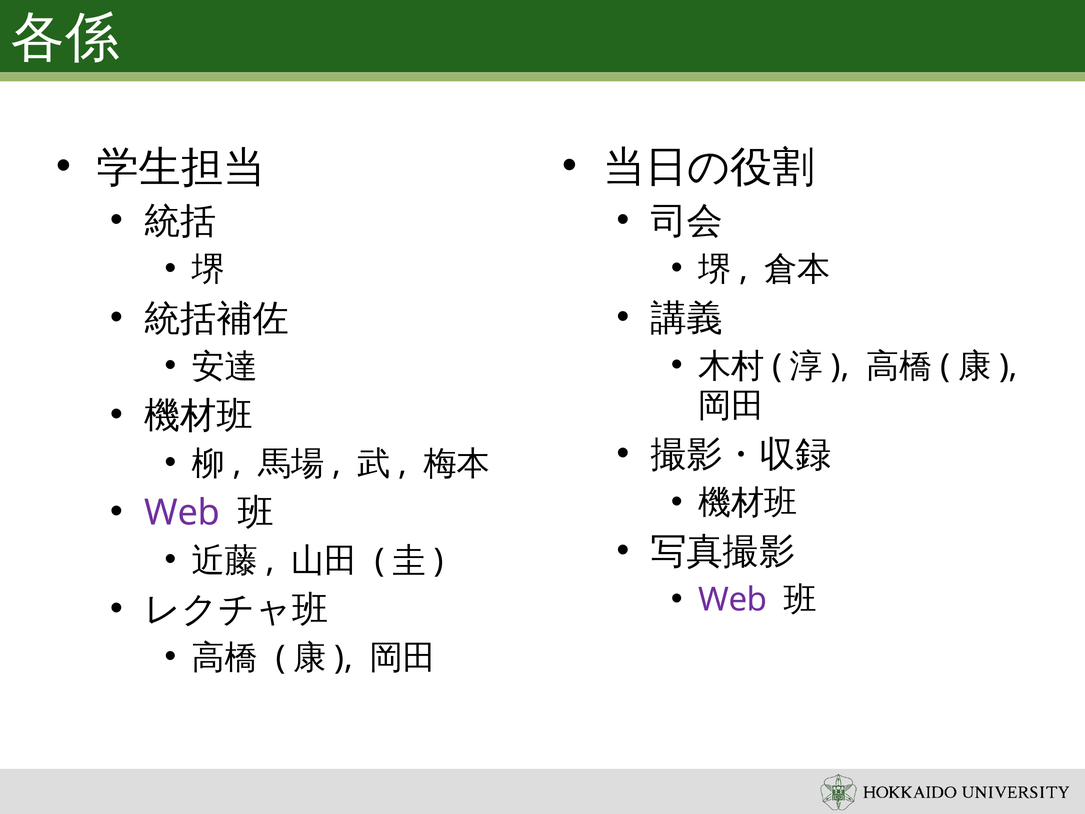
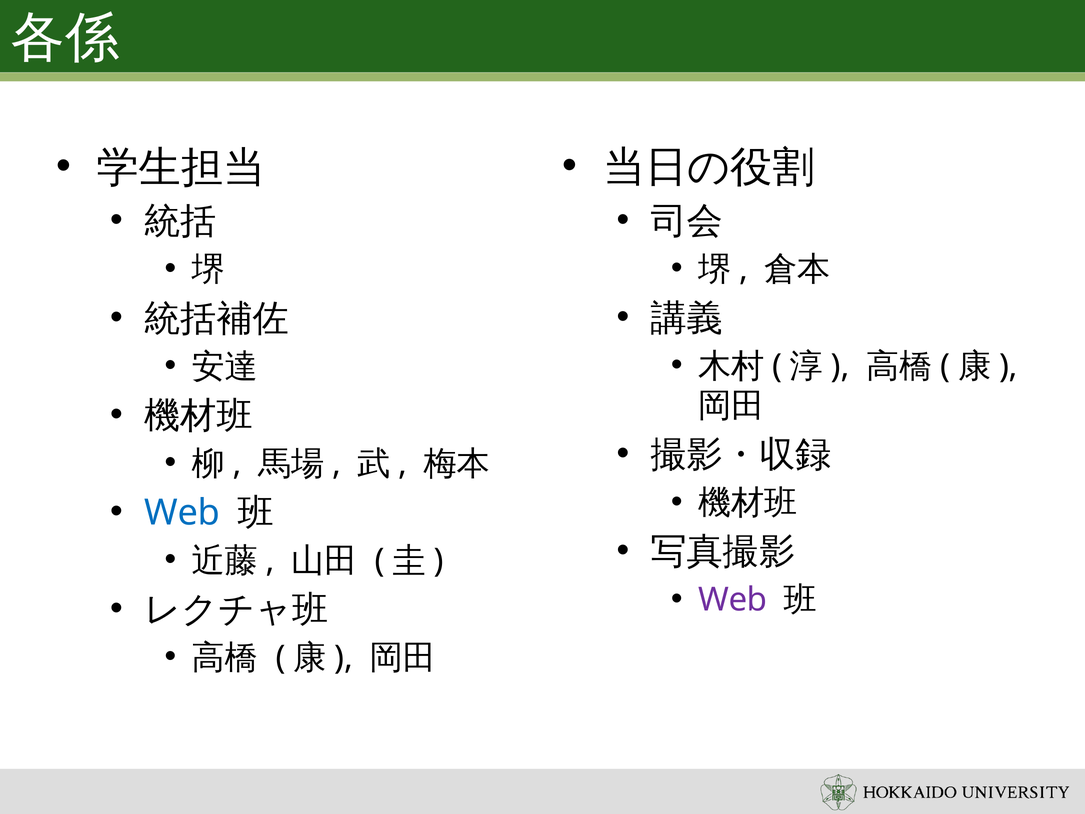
Web colour: purple -> blue (182, 512)
